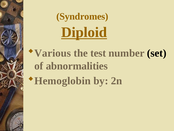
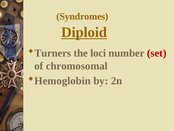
Various: Various -> Turners (53, 53)
test: test -> loci (98, 53)
set colour: black -> red (157, 53)
abnormalities: abnormalities -> chromosomal (77, 66)
